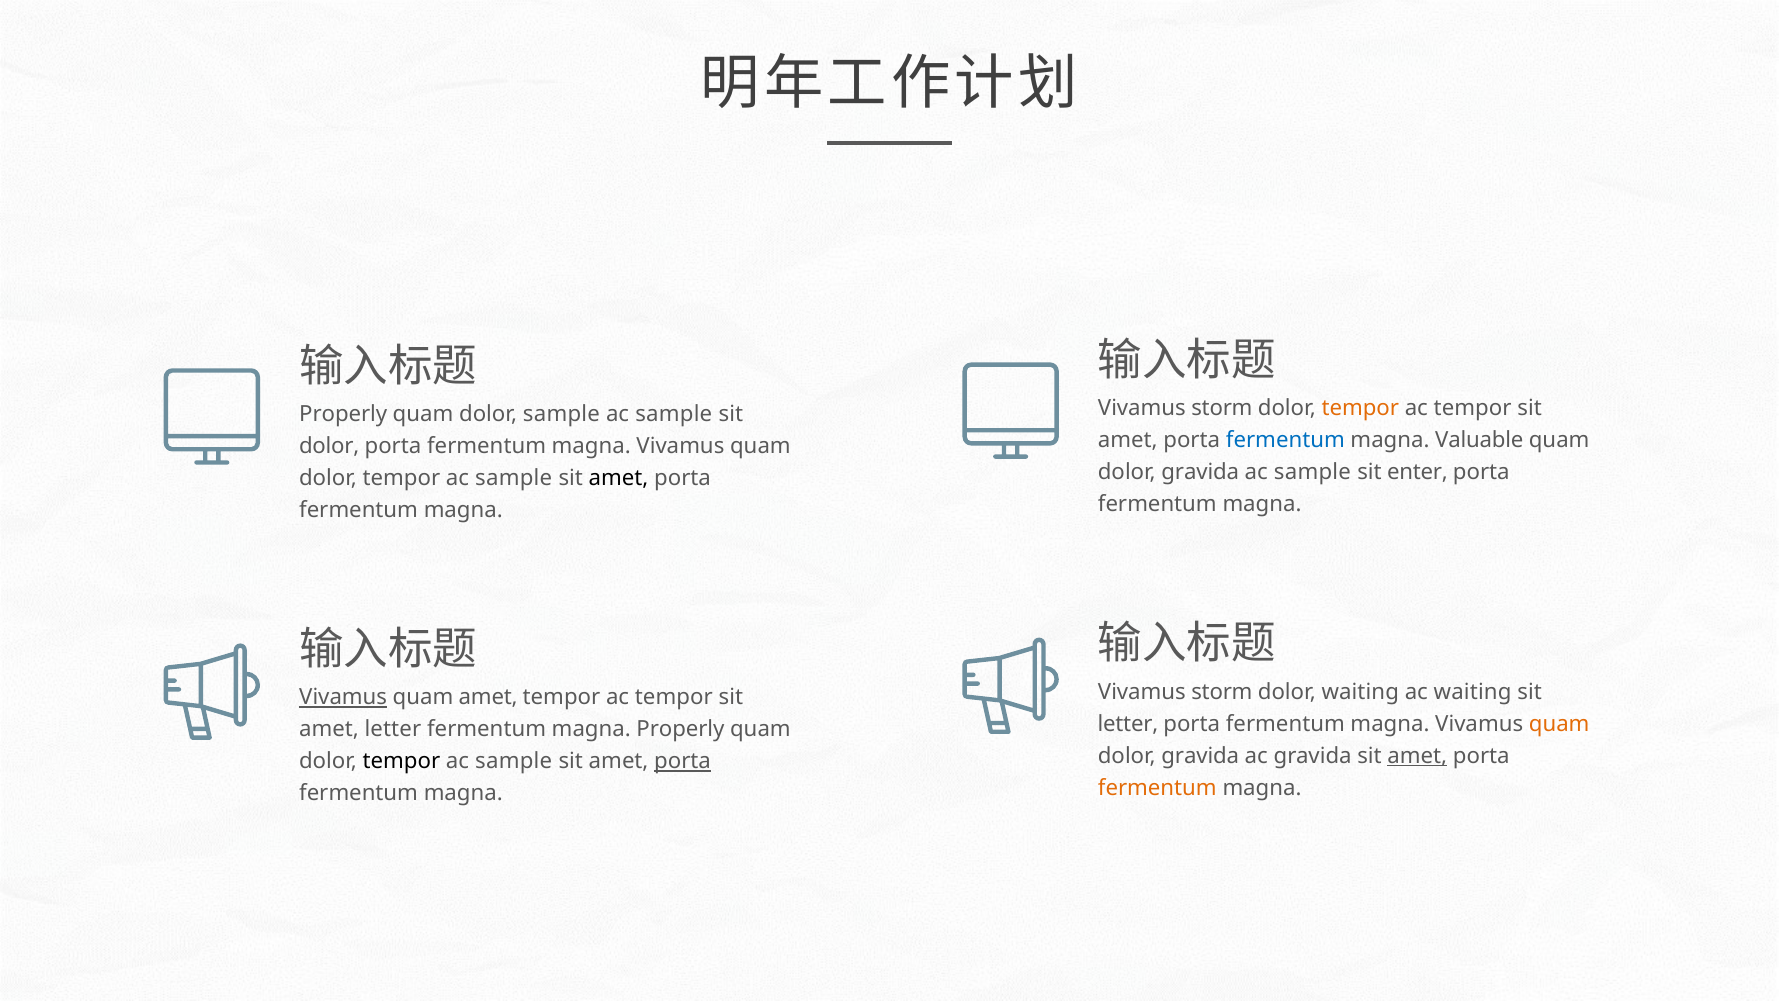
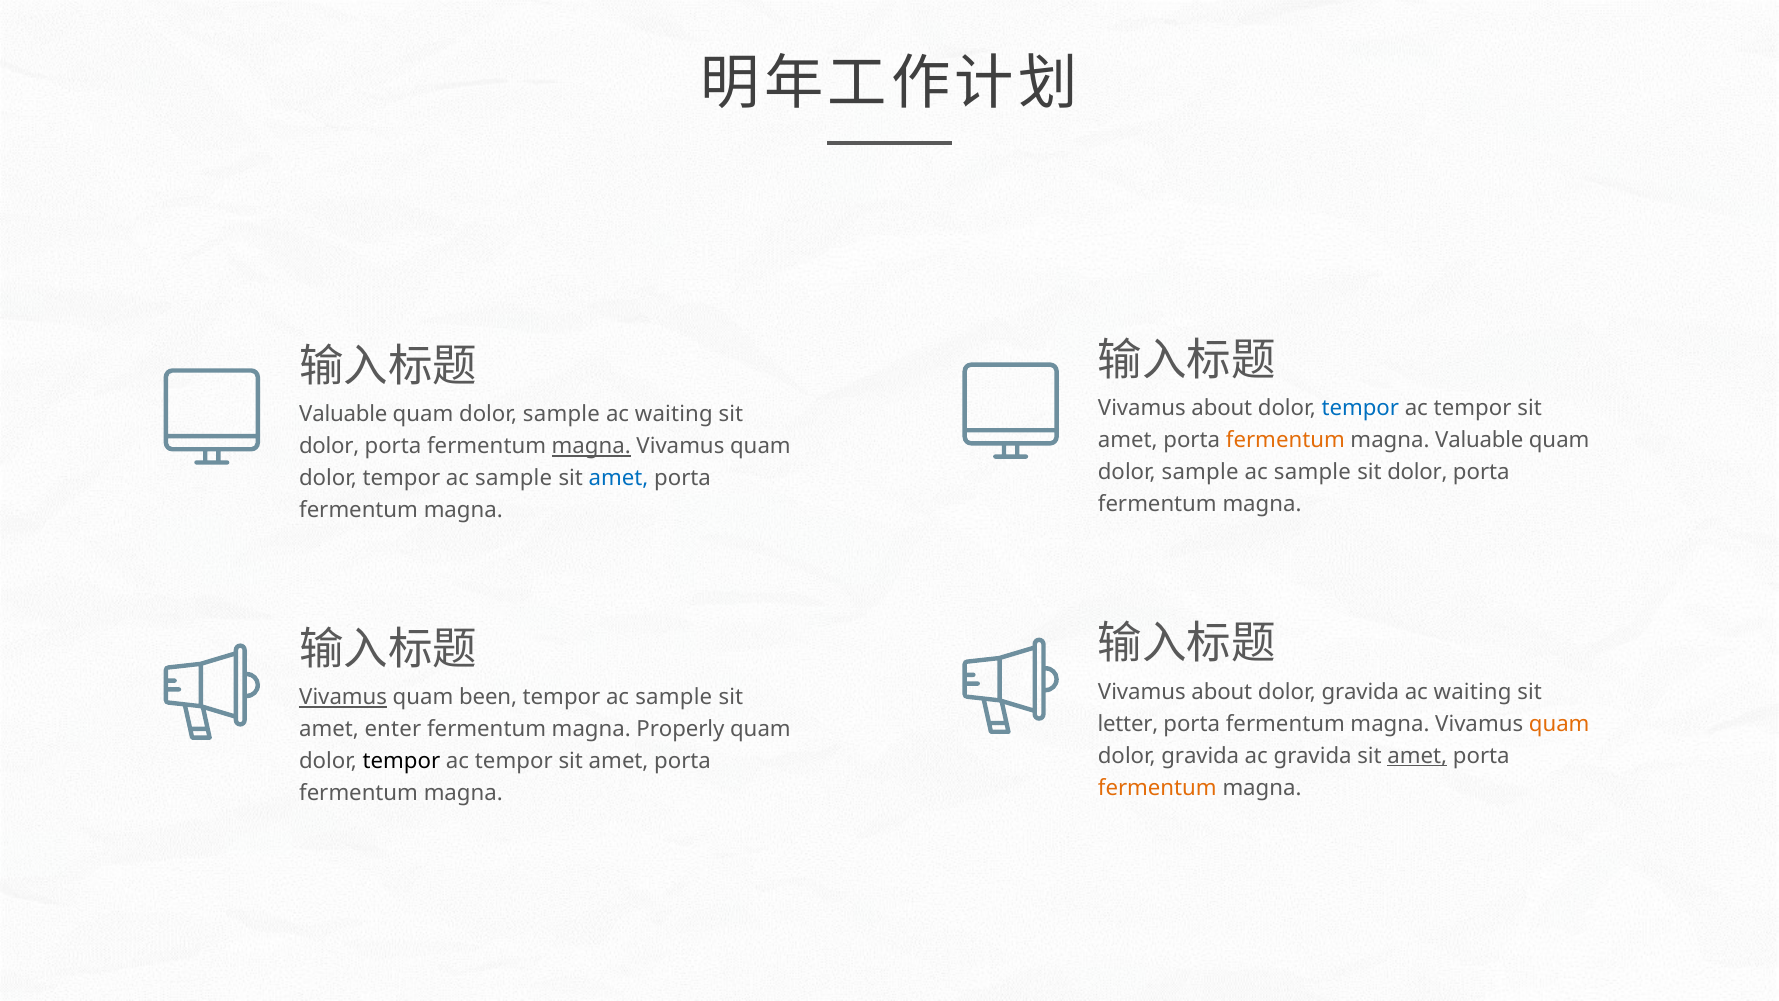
storm: storm -> about (1222, 408)
tempor colour: orange -> blue (1360, 408)
Properly: Properly -> Valuable (343, 414)
sample: sample -> waiting (674, 414)
fermentum colour: blue -> orange (1285, 440)
magna underline: none -> present (591, 446)
gravida: gravida -> sample (1200, 472)
enter: enter -> dolor (1417, 472)
amet colour: black -> blue (619, 478)
storm: storm -> about (1222, 691)
waiting: waiting -> gravida (1360, 691)
quam amet: amet -> been (488, 697)
tempor: tempor -> sample (674, 697)
amet letter: letter -> enter (393, 729)
sample: sample -> tempor (514, 761)
porta underline: present -> none (683, 761)
